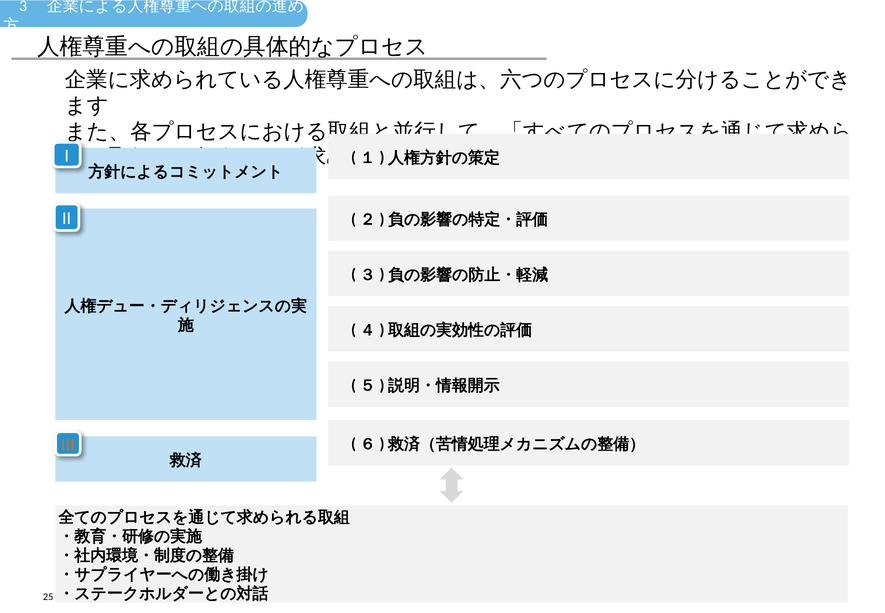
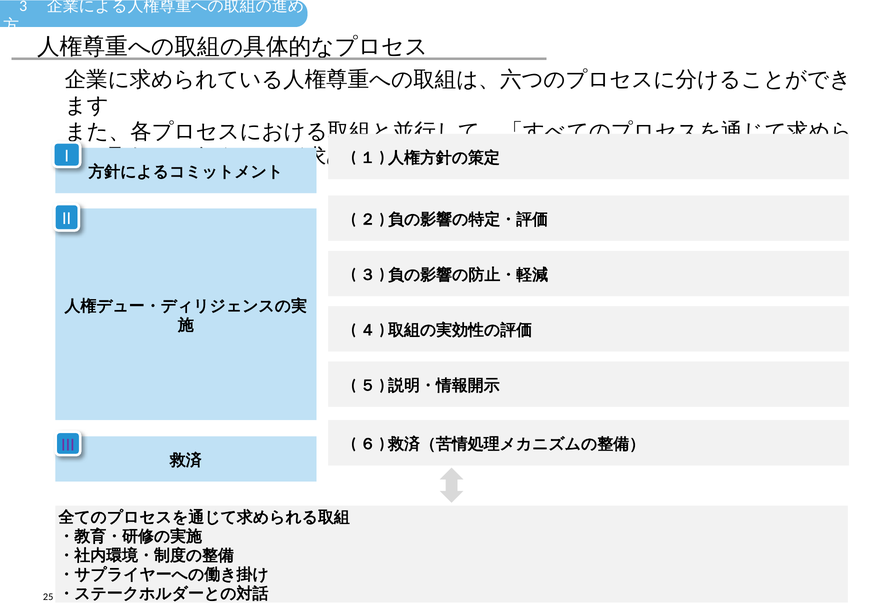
III colour: orange -> purple (68, 444)
